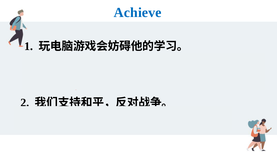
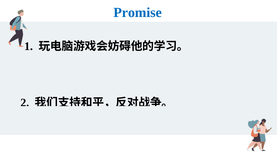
Achieve: Achieve -> Promise (138, 12)
